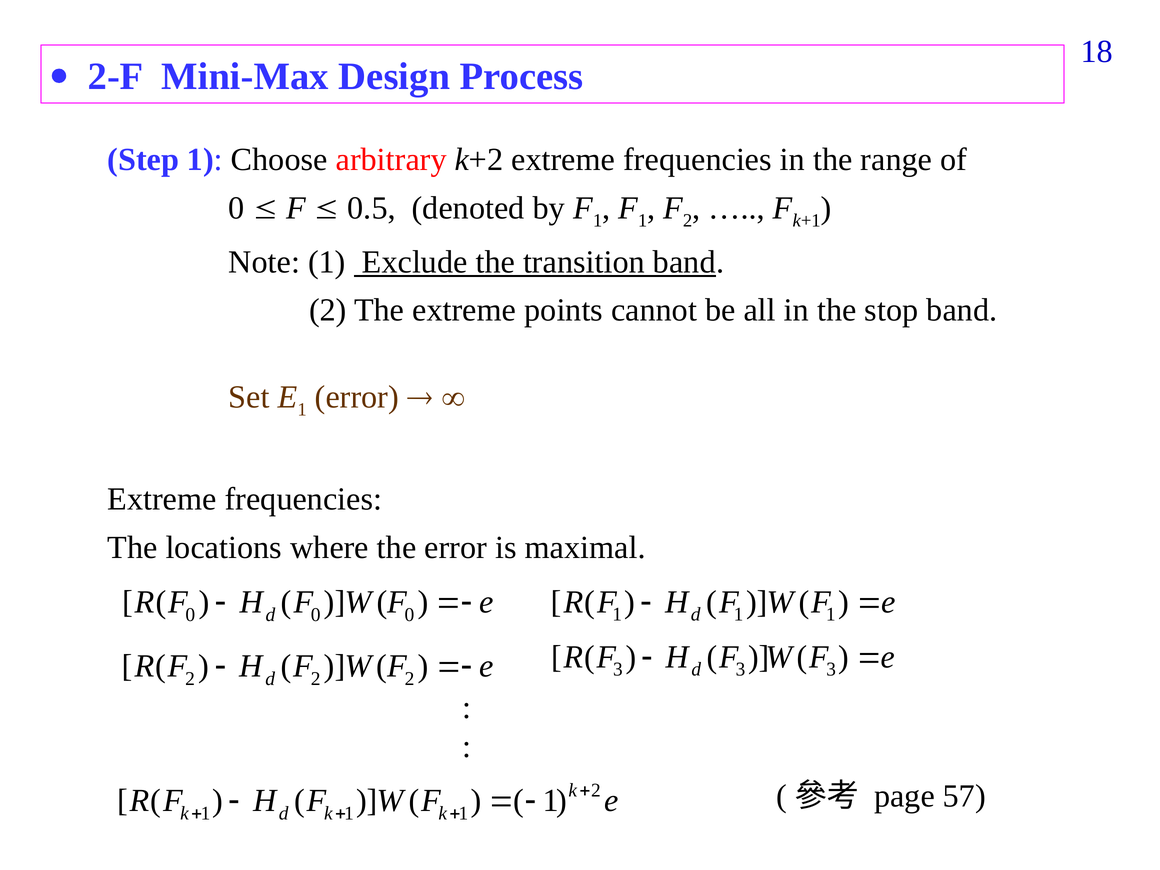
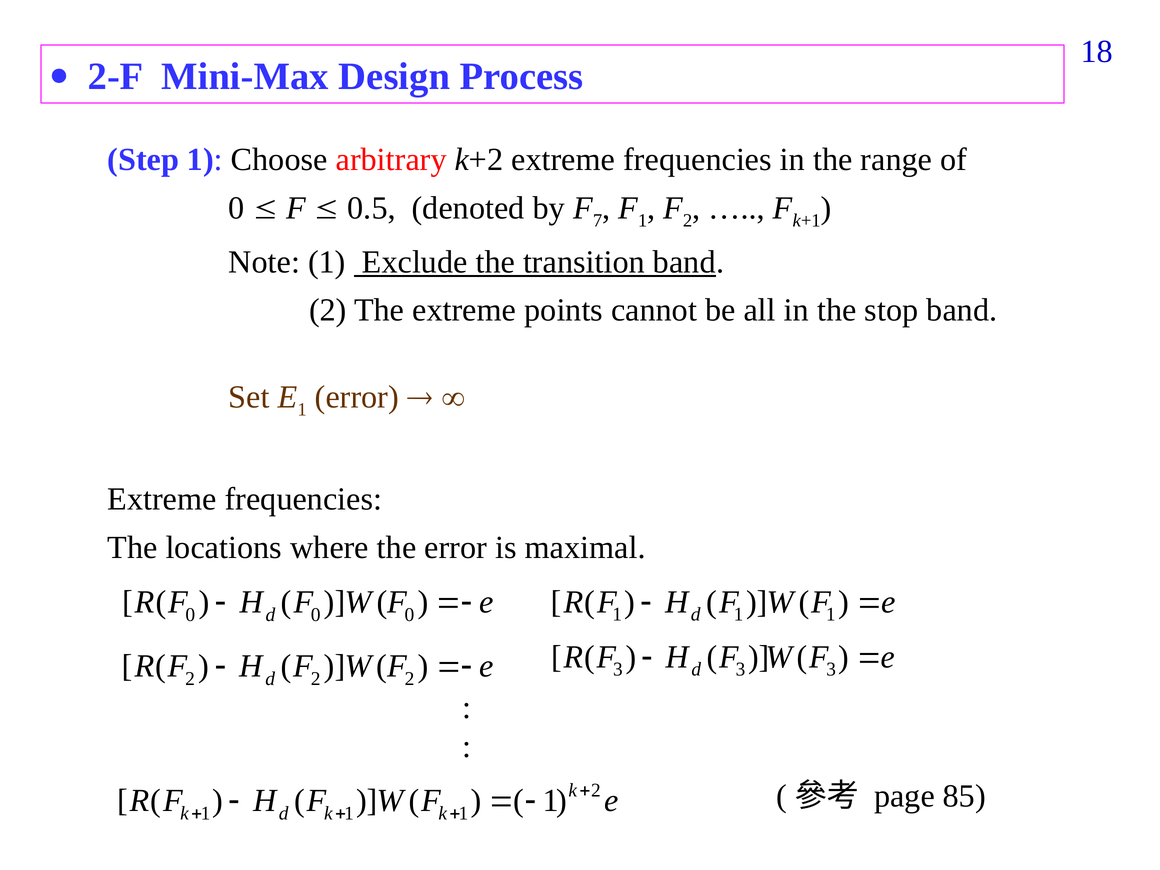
by F 1: 1 -> 7 (598, 221)
57: 57 -> 85 (964, 796)
